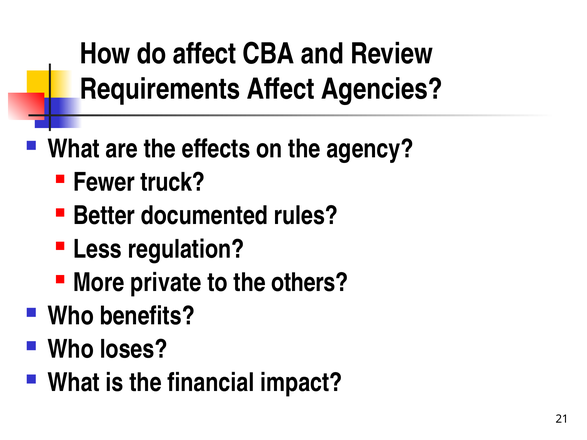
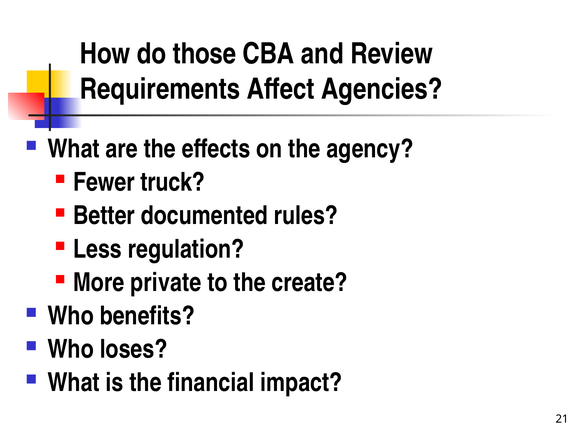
do affect: affect -> those (205, 54)
others: others -> create (310, 283)
